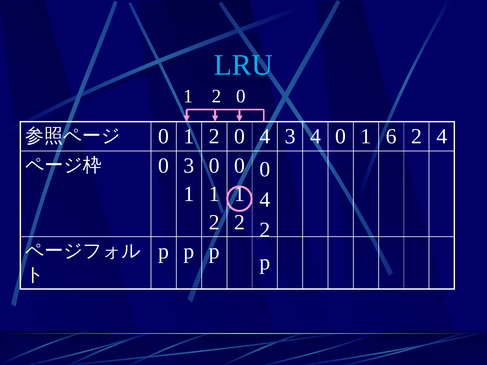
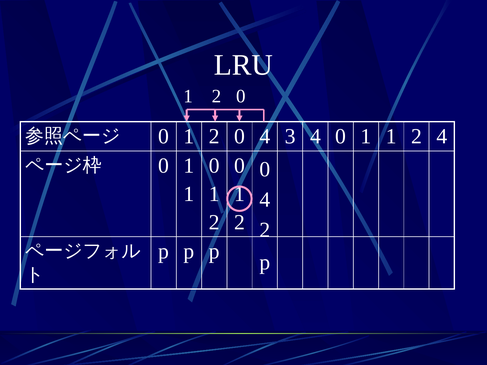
LRU colour: light blue -> white (243, 65)
4 0 1 6: 6 -> 1 (391, 136)
3: 3 -> 1 (189, 166)
